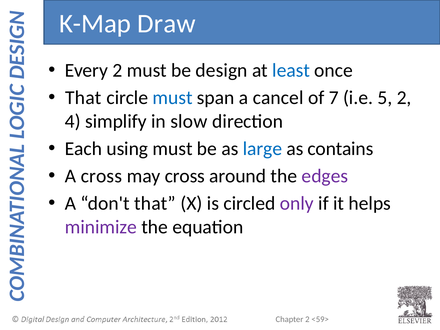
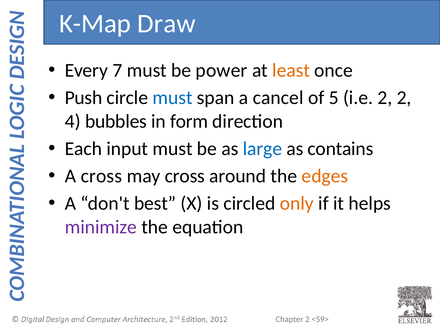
Every 2: 2 -> 7 (117, 70)
design: design -> power (222, 70)
least colour: blue -> orange (291, 70)
That: That -> Push (84, 98)
7: 7 -> 5 (334, 98)
i.e 5: 5 -> 2 (385, 98)
simplify: simplify -> bubbles (116, 121)
slow: slow -> form (189, 121)
using: using -> input (127, 149)
edges colour: purple -> orange (325, 176)
don't that: that -> best (155, 203)
only colour: purple -> orange (297, 203)
